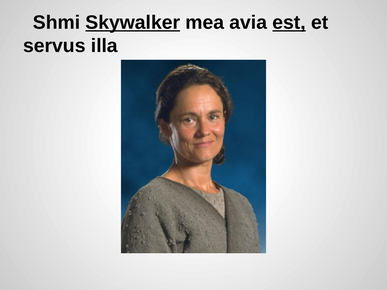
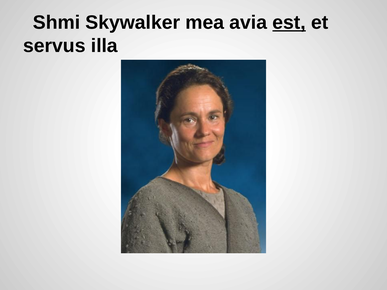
Skywalker underline: present -> none (133, 23)
